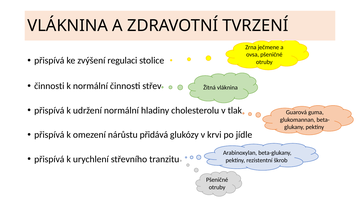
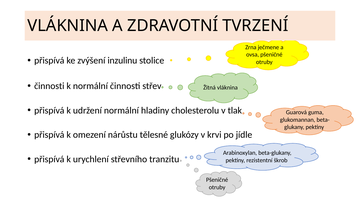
regulaci: regulaci -> inzulinu (122, 60)
přidává: přidává -> tělesné (154, 134)
